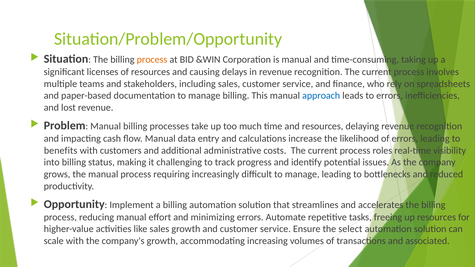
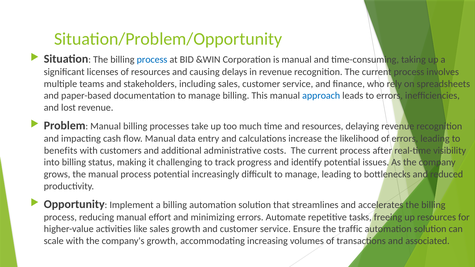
process colour: orange -> blue (152, 60)
roles: roles -> after (382, 151)
process requiring: requiring -> potential (171, 174)
select: select -> traffic (350, 229)
